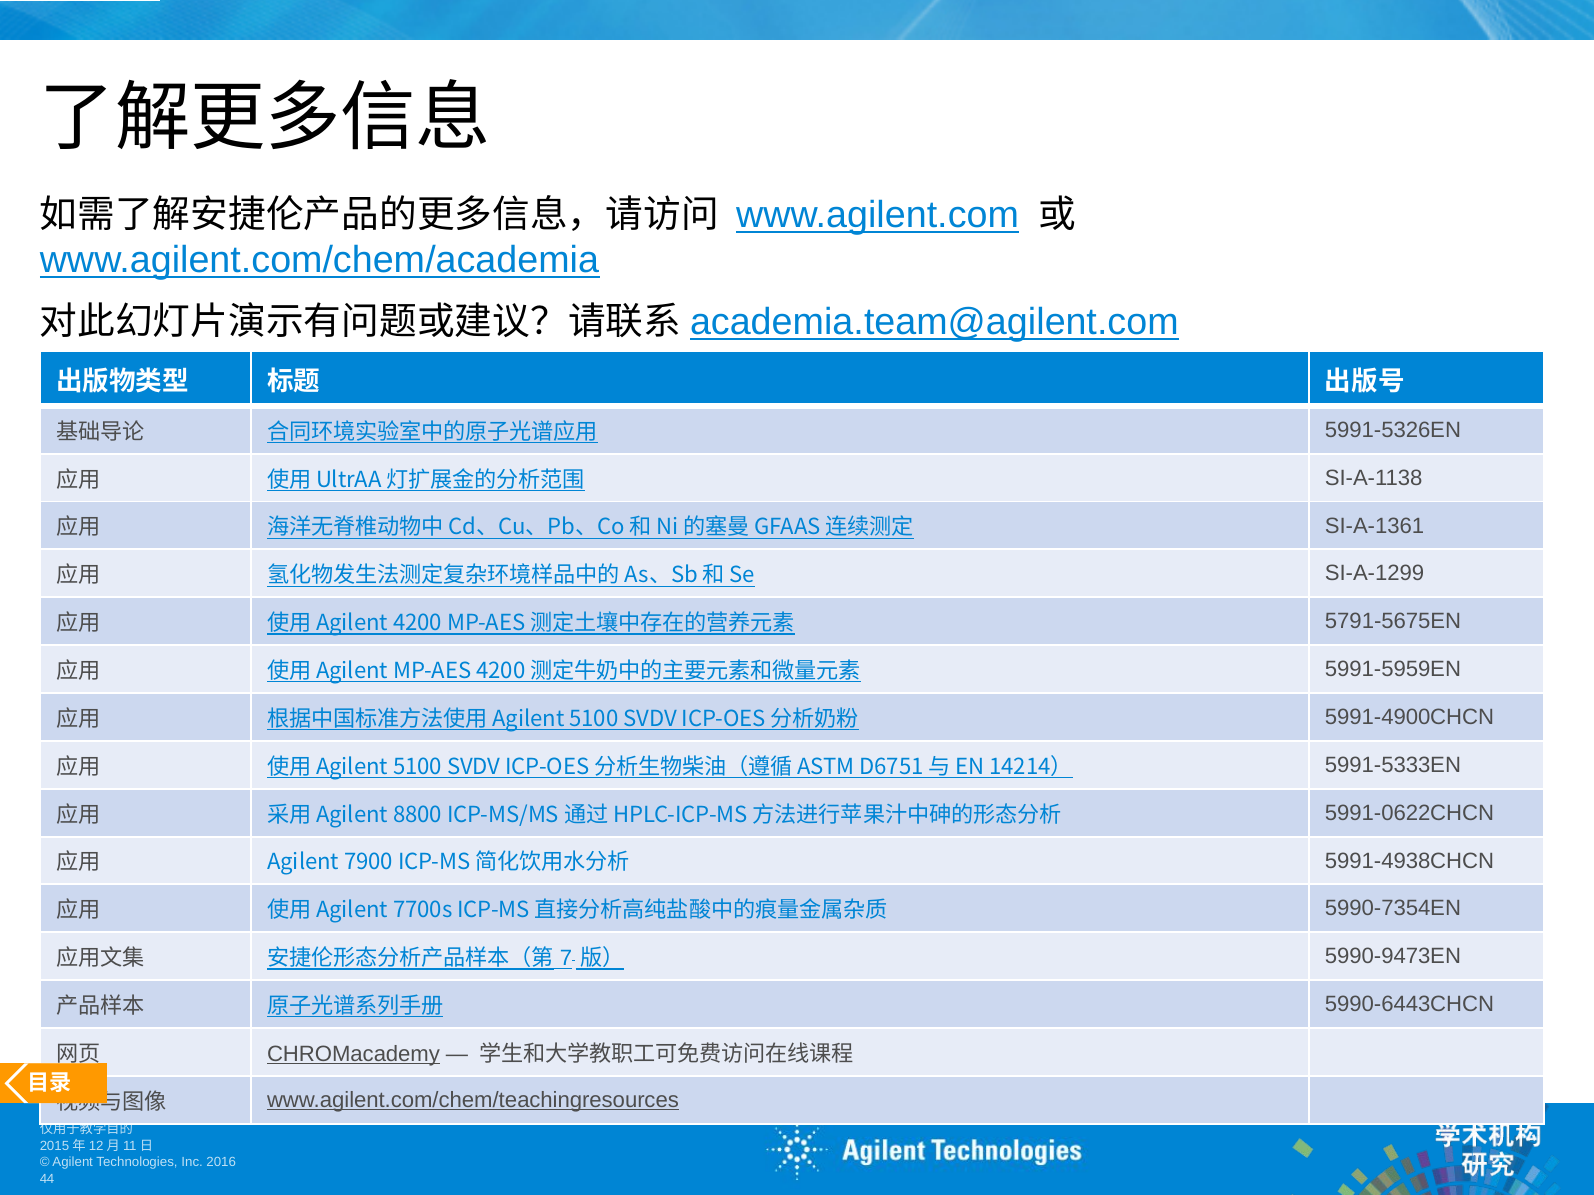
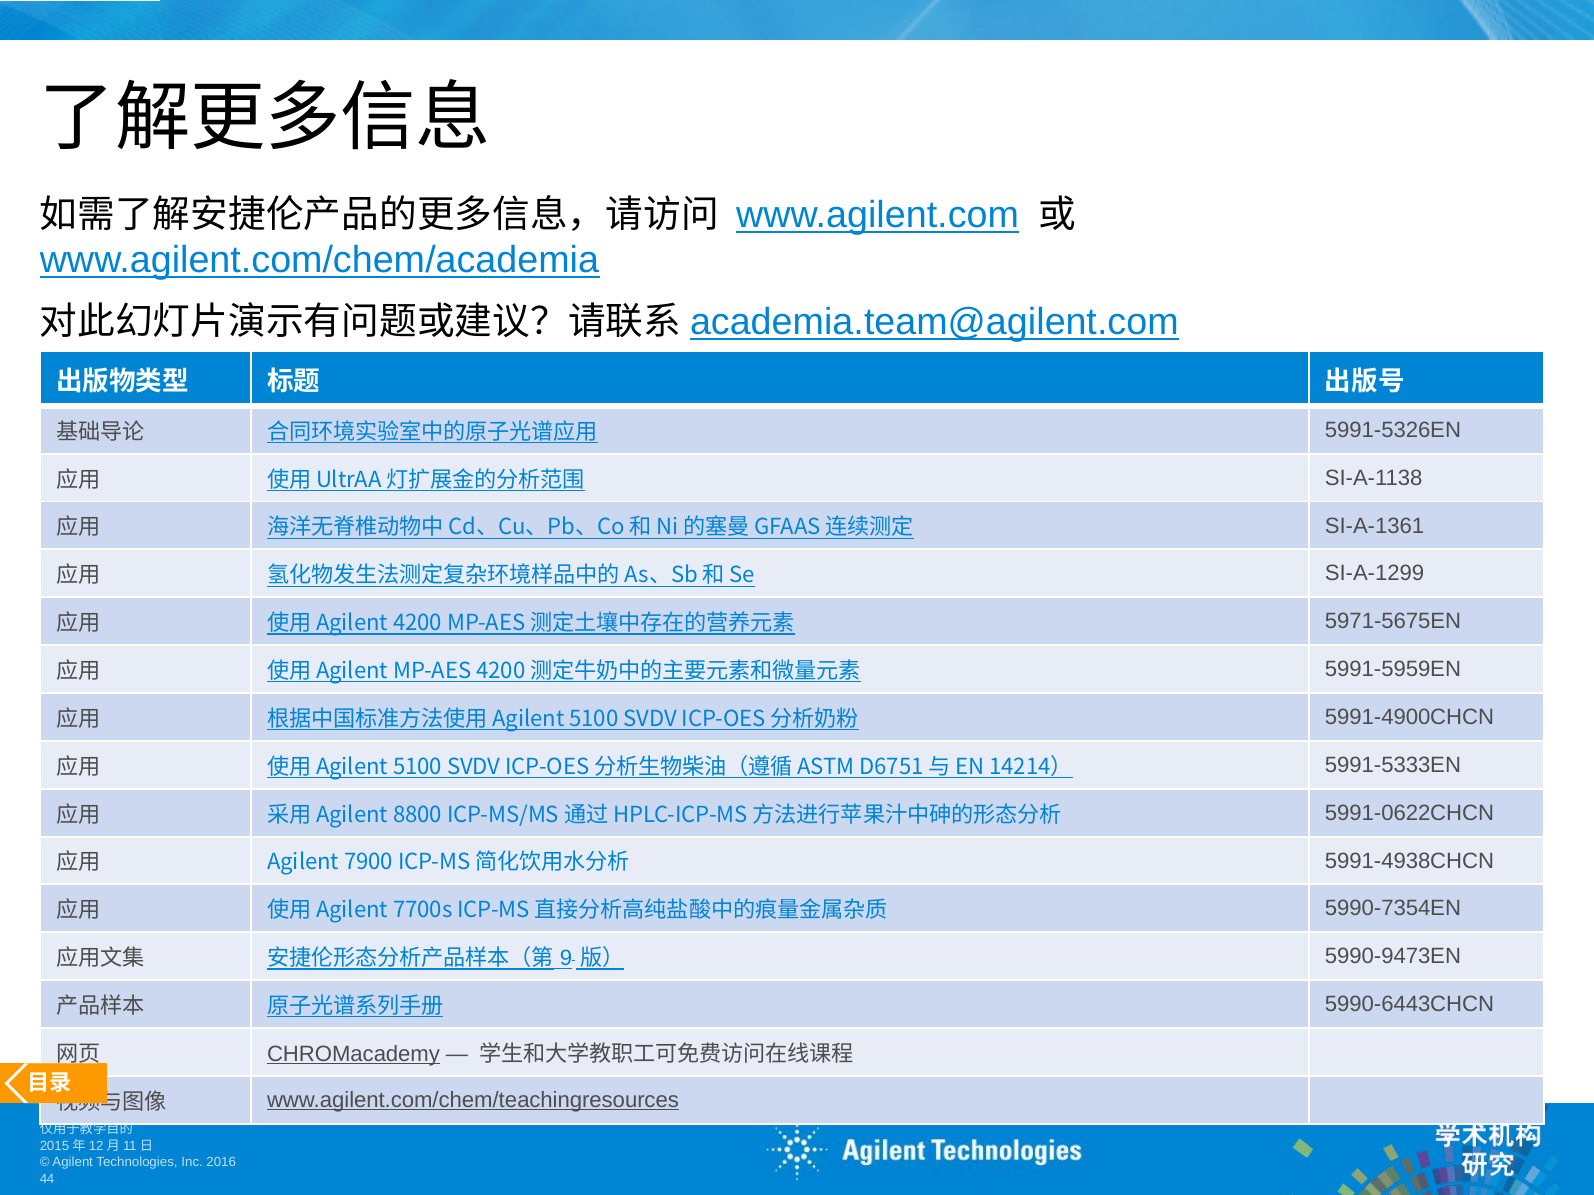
5791-5675EN: 5791-5675EN -> 5971-5675EN (1393, 622)
7: 7 -> 9 (566, 959)
